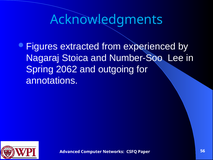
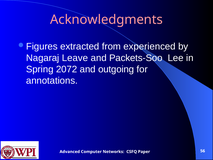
Acknowledgments colour: light blue -> pink (106, 20)
Stoica: Stoica -> Leave (75, 58)
Number-Soo: Number-Soo -> Packets-Soo (136, 58)
2062: 2062 -> 2072 (67, 69)
